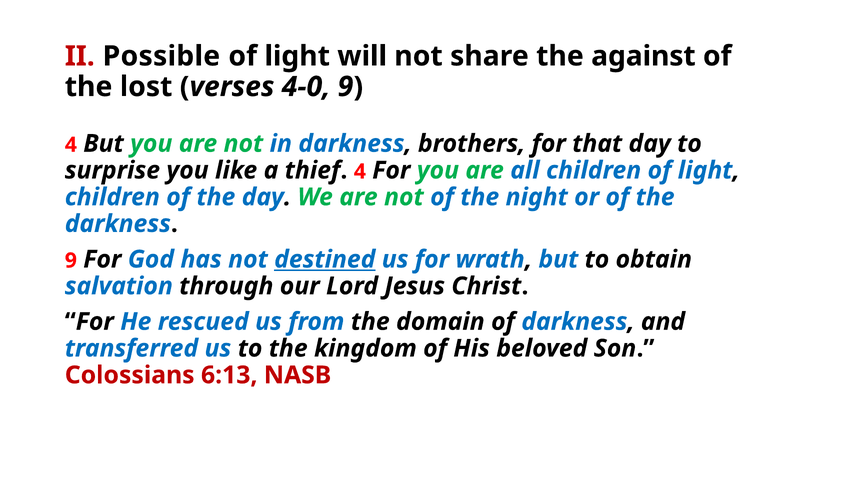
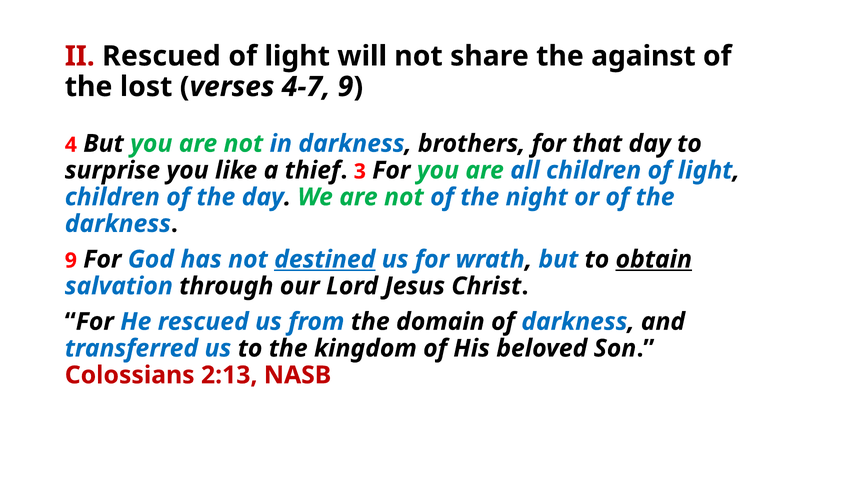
II Possible: Possible -> Rescued (161, 56)
4-0: 4-0 -> 4-7 (306, 87)
thief 4: 4 -> 3 (360, 172)
obtain underline: none -> present (654, 259)
6:13: 6:13 -> 2:13 (229, 375)
